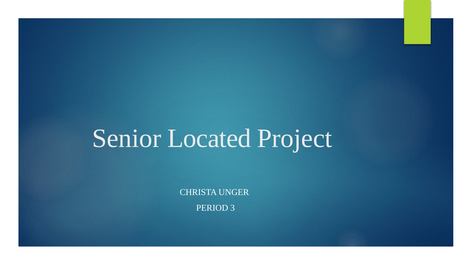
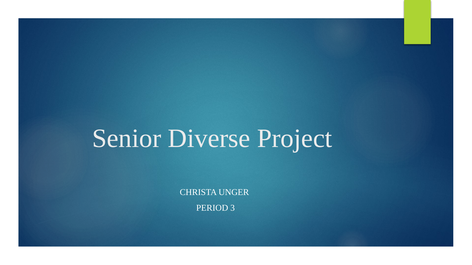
Located: Located -> Diverse (209, 139)
